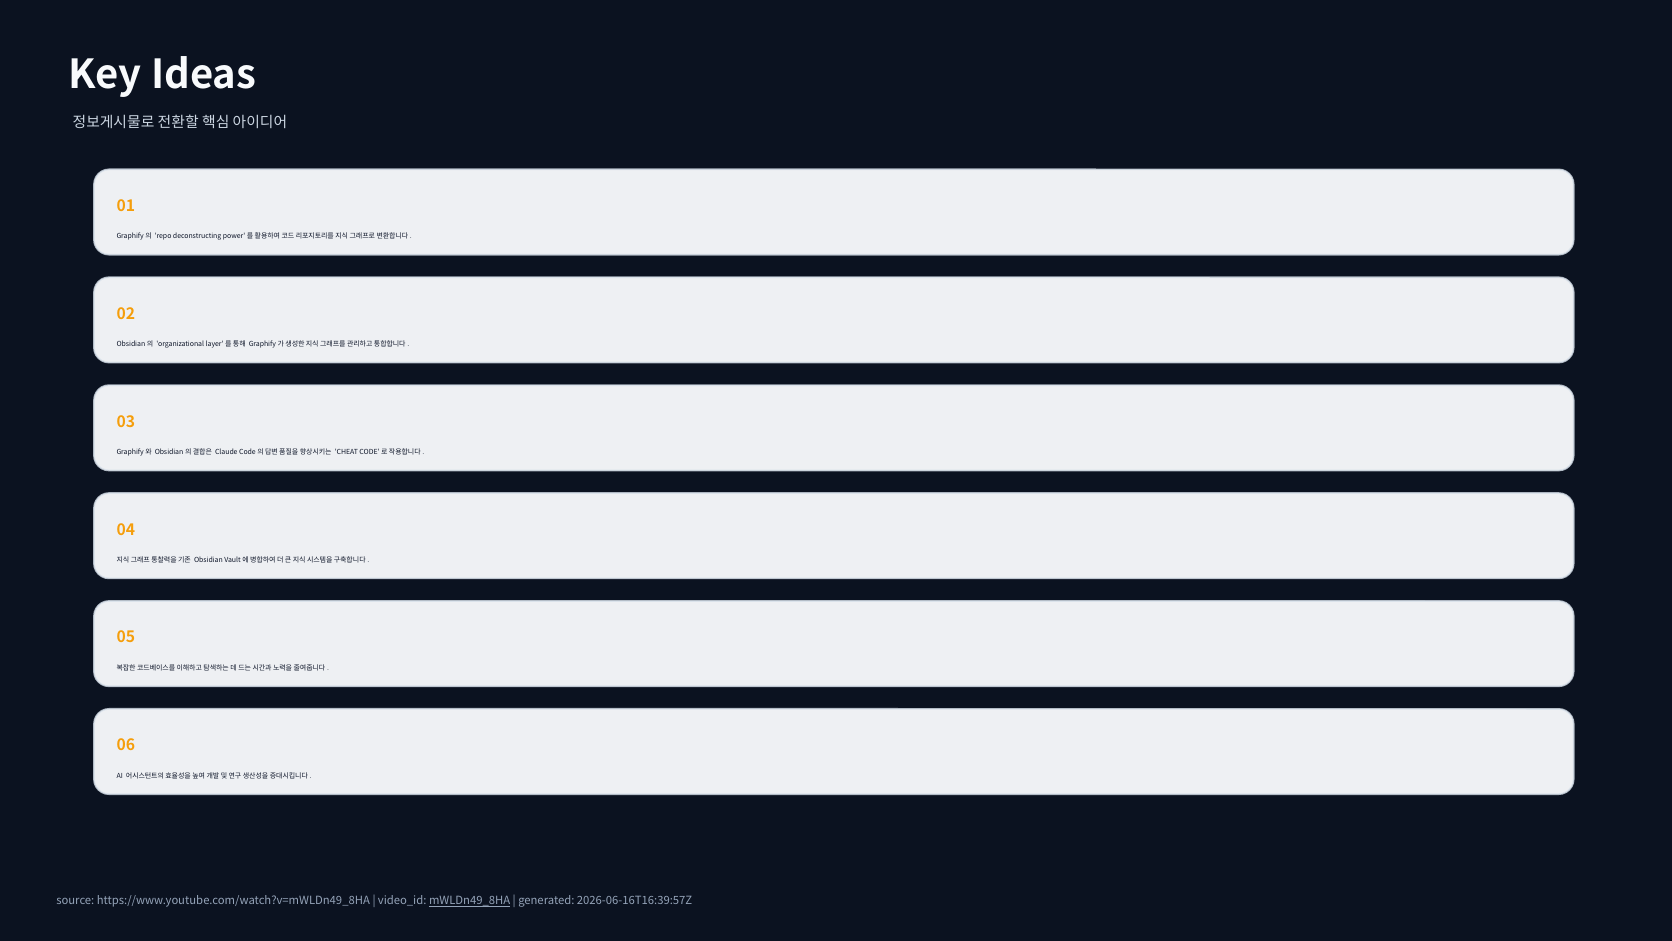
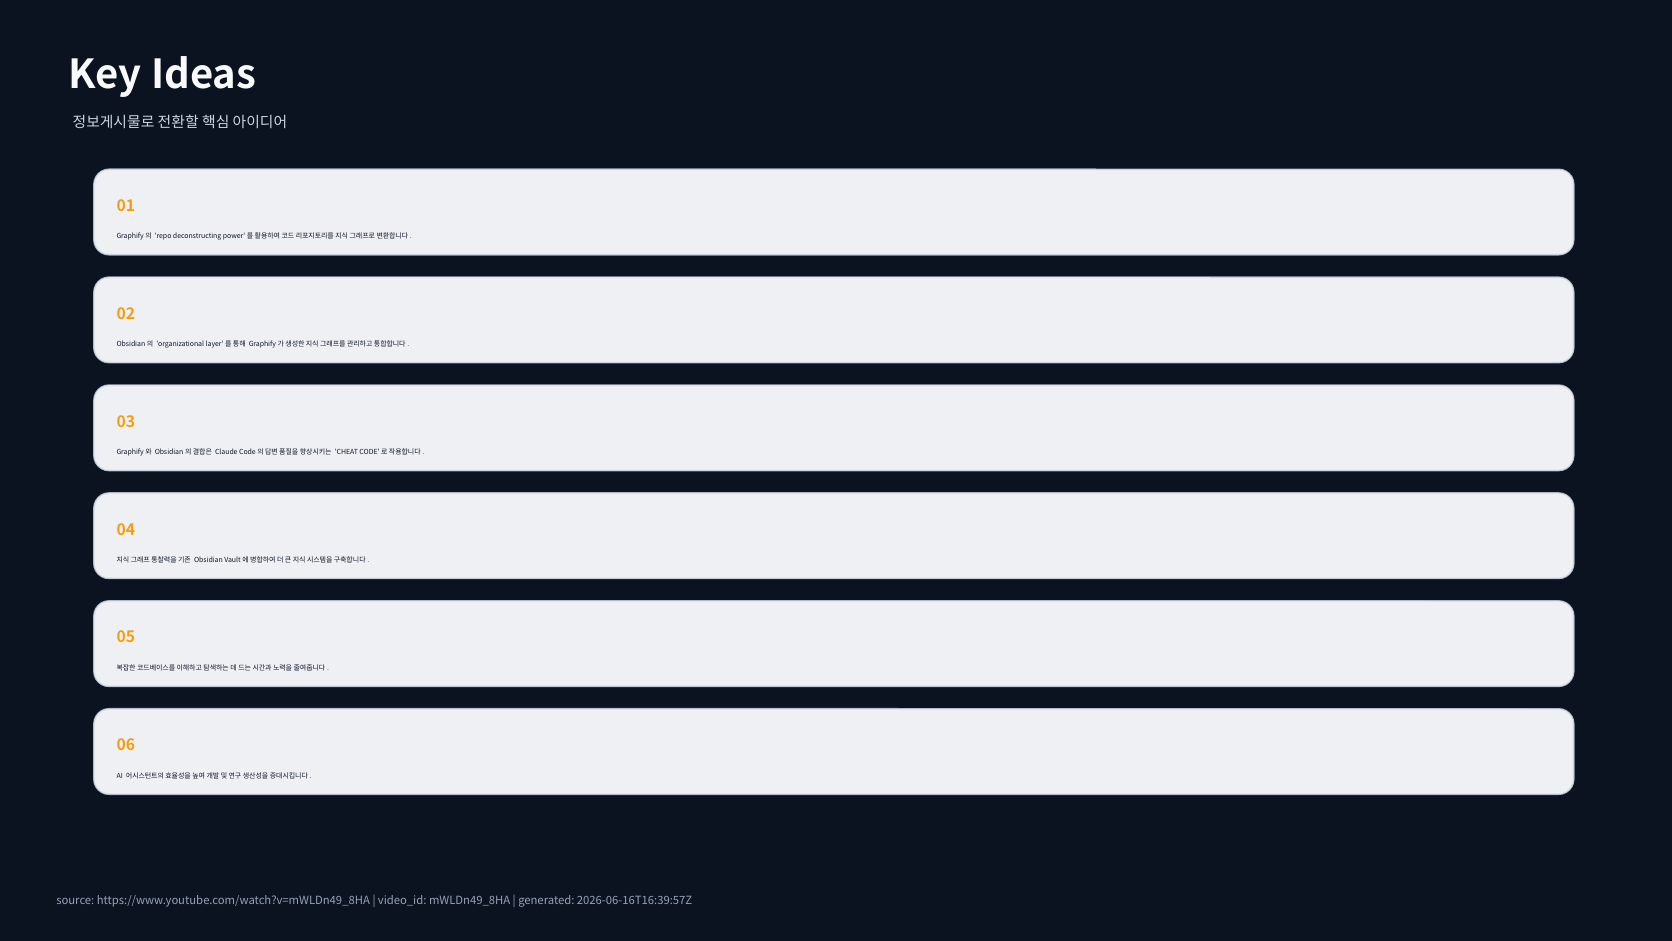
mWLDn49_8HA underline: present -> none (470, 901)
